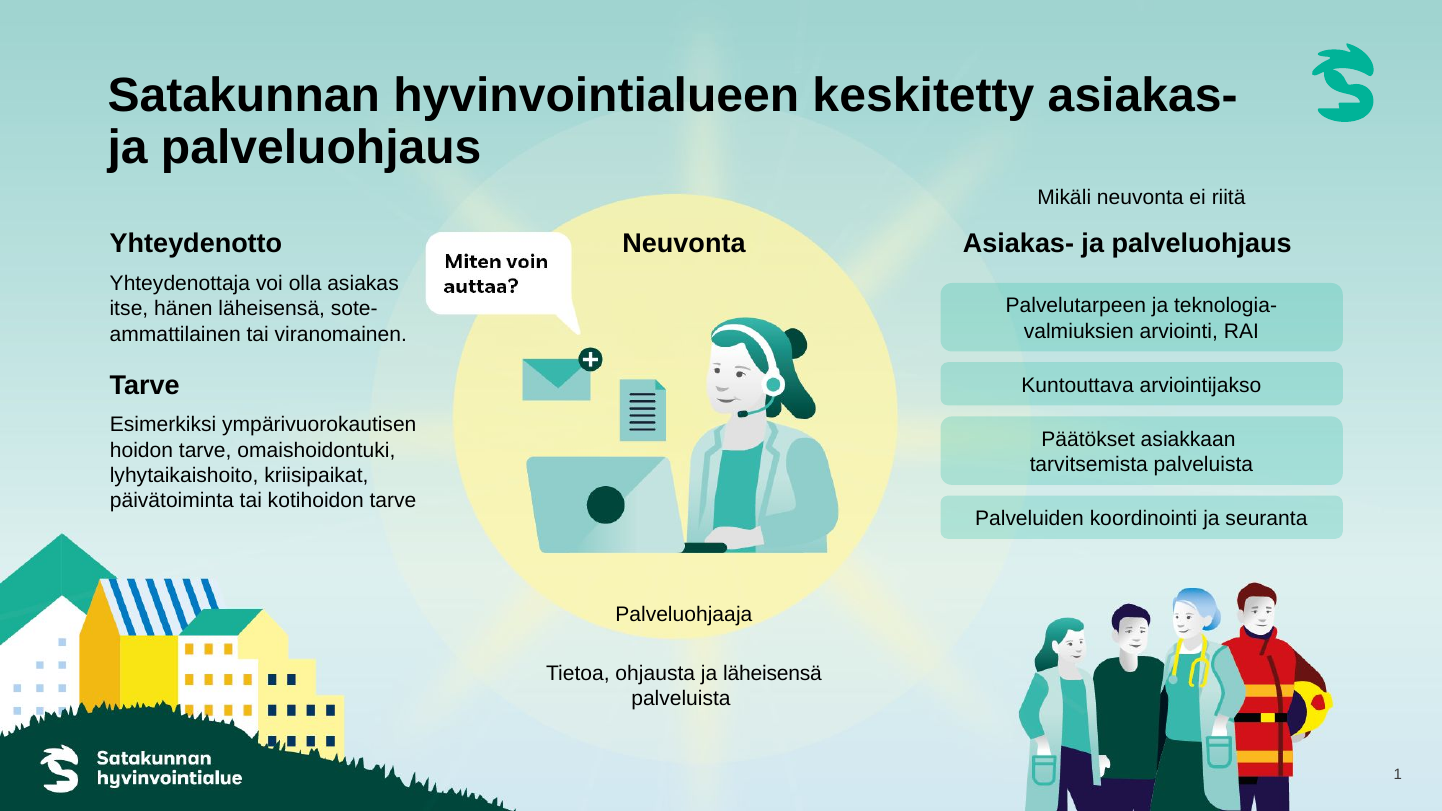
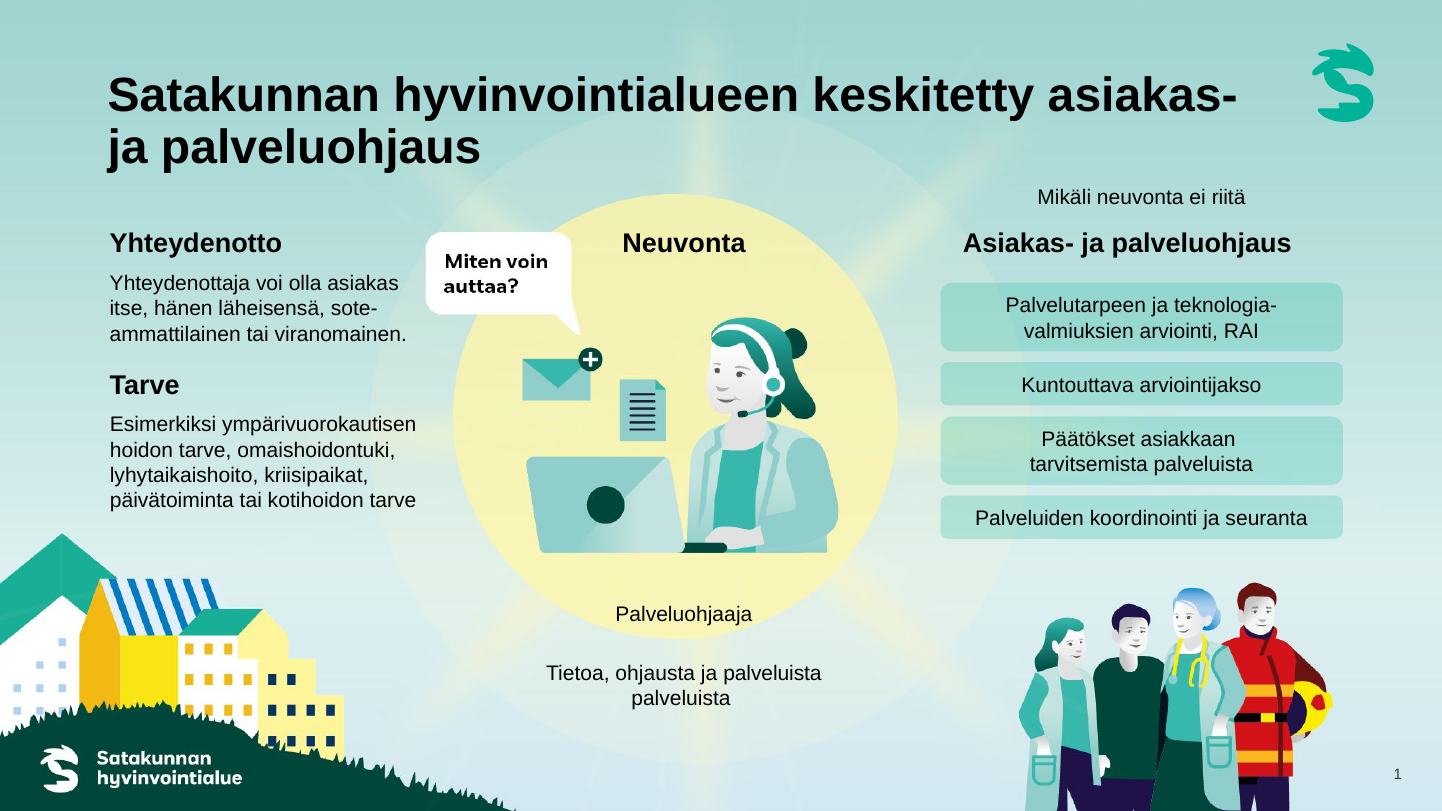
ja läheisensä: läheisensä -> palveluista (772, 674)
